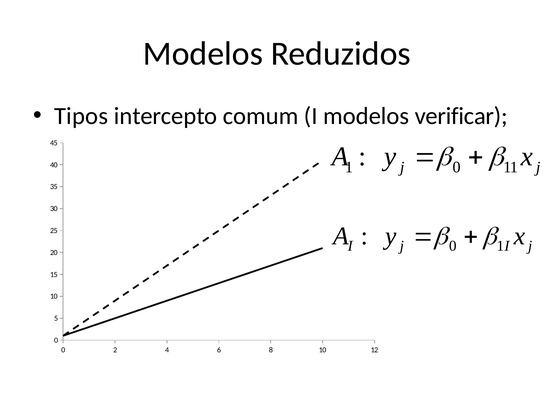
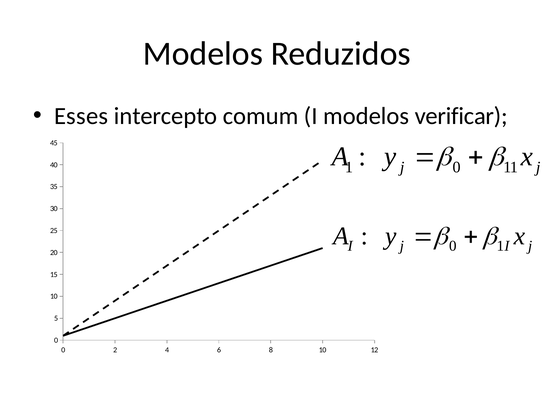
Tipos: Tipos -> Esses (81, 116)
